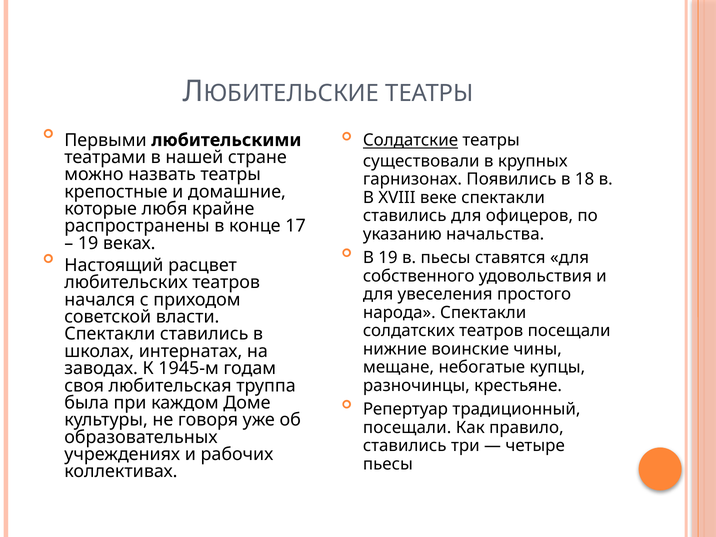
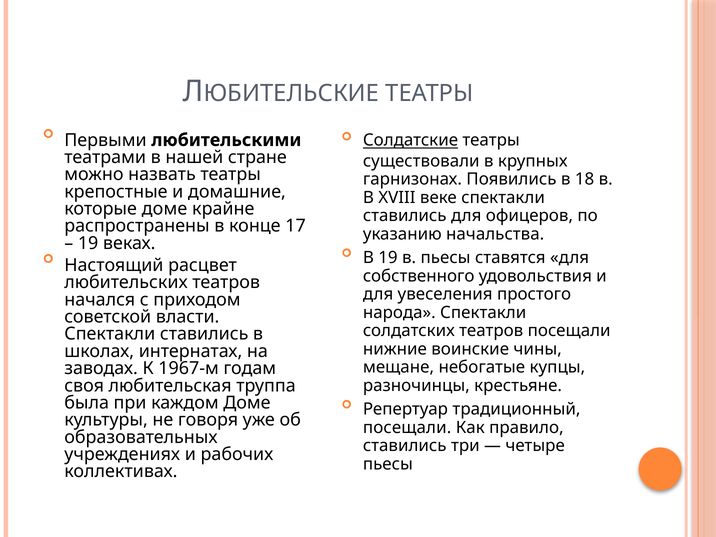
которые любя: любя -> доме (164, 209)
1945-м: 1945-м -> 1967-м (189, 368)
